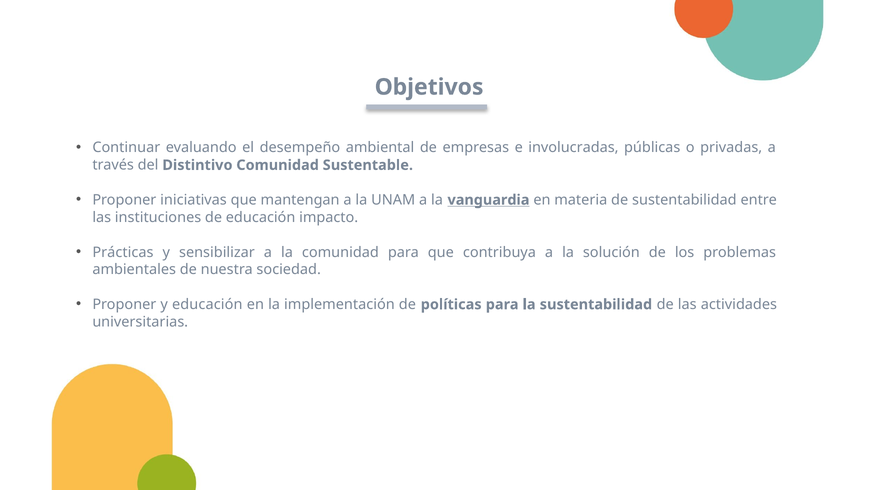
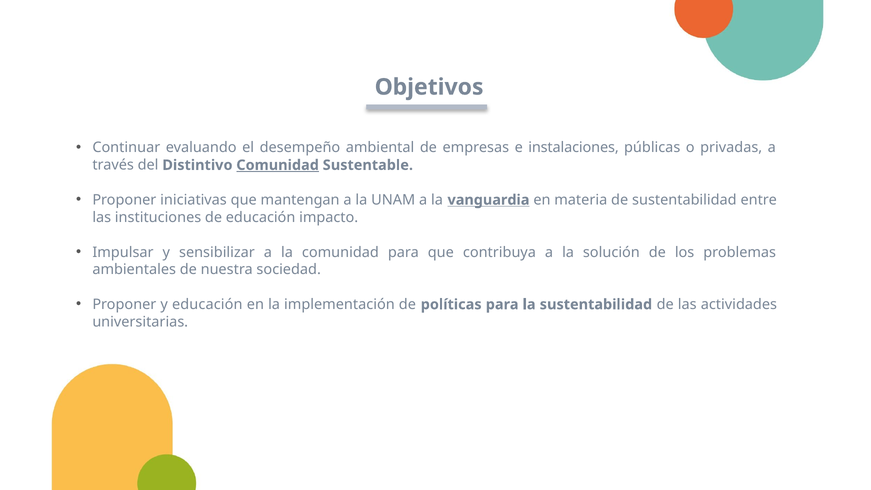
involucradas: involucradas -> instalaciones (574, 148)
Comunidad underline: none -> present (278, 165)
Prácticas: Prácticas -> Impulsar (123, 252)
